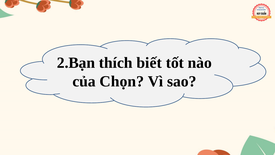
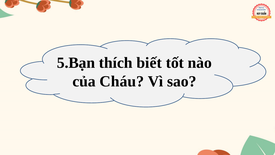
2.Bạn: 2.Bạn -> 5.Bạn (76, 63)
Chọn: Chọn -> Cháu (122, 81)
